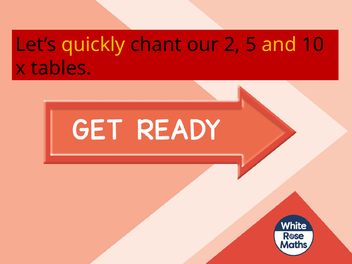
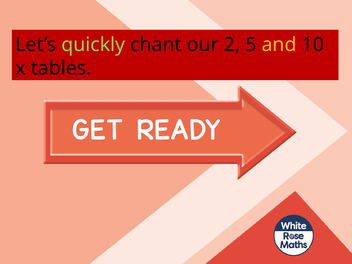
quickly colour: yellow -> light green (93, 45)
